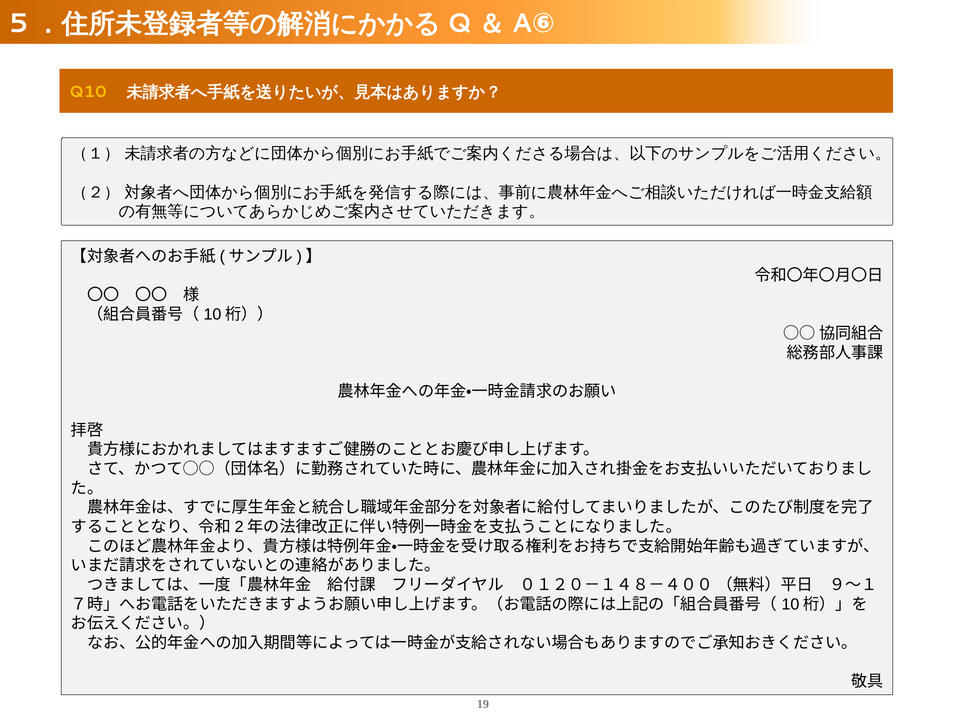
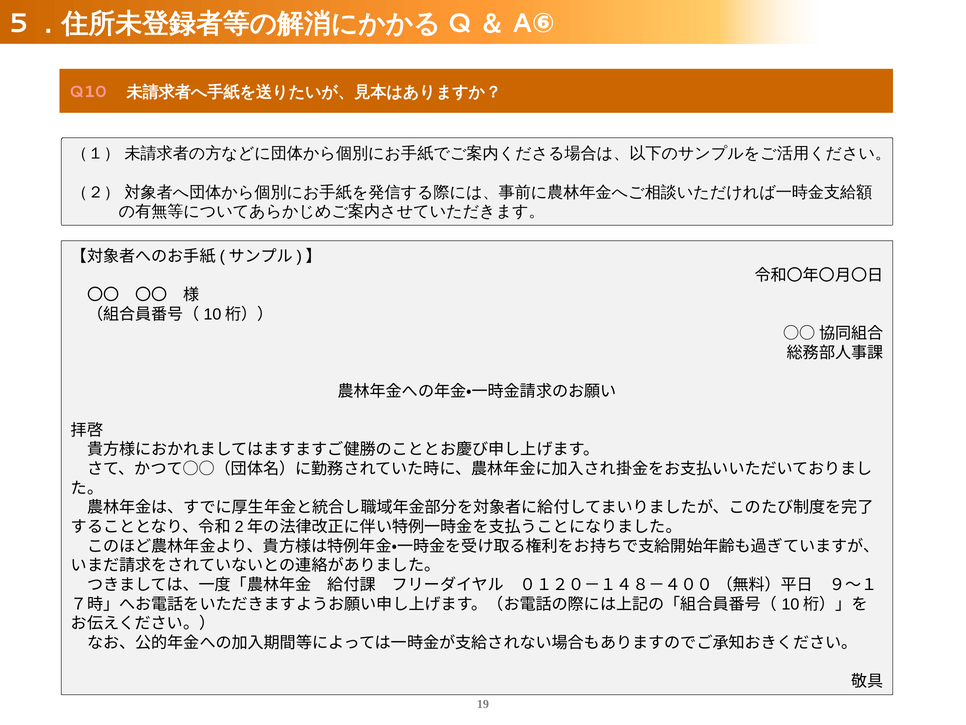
Q10 colour: yellow -> pink (88, 92)
